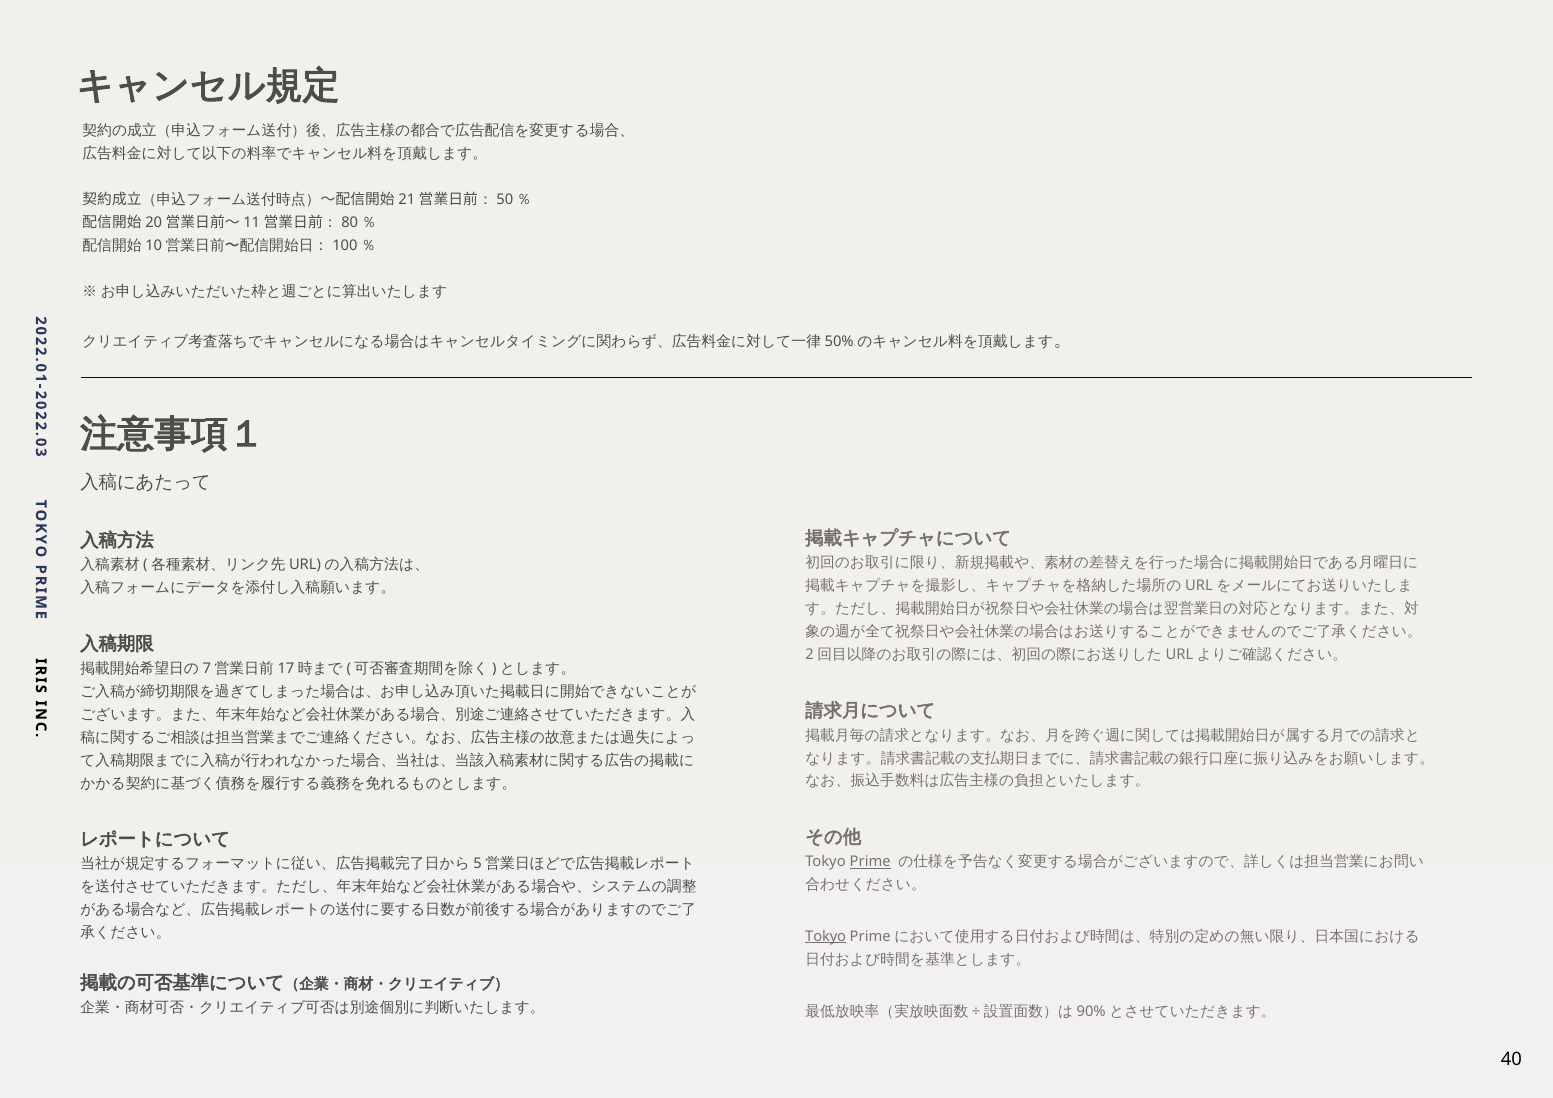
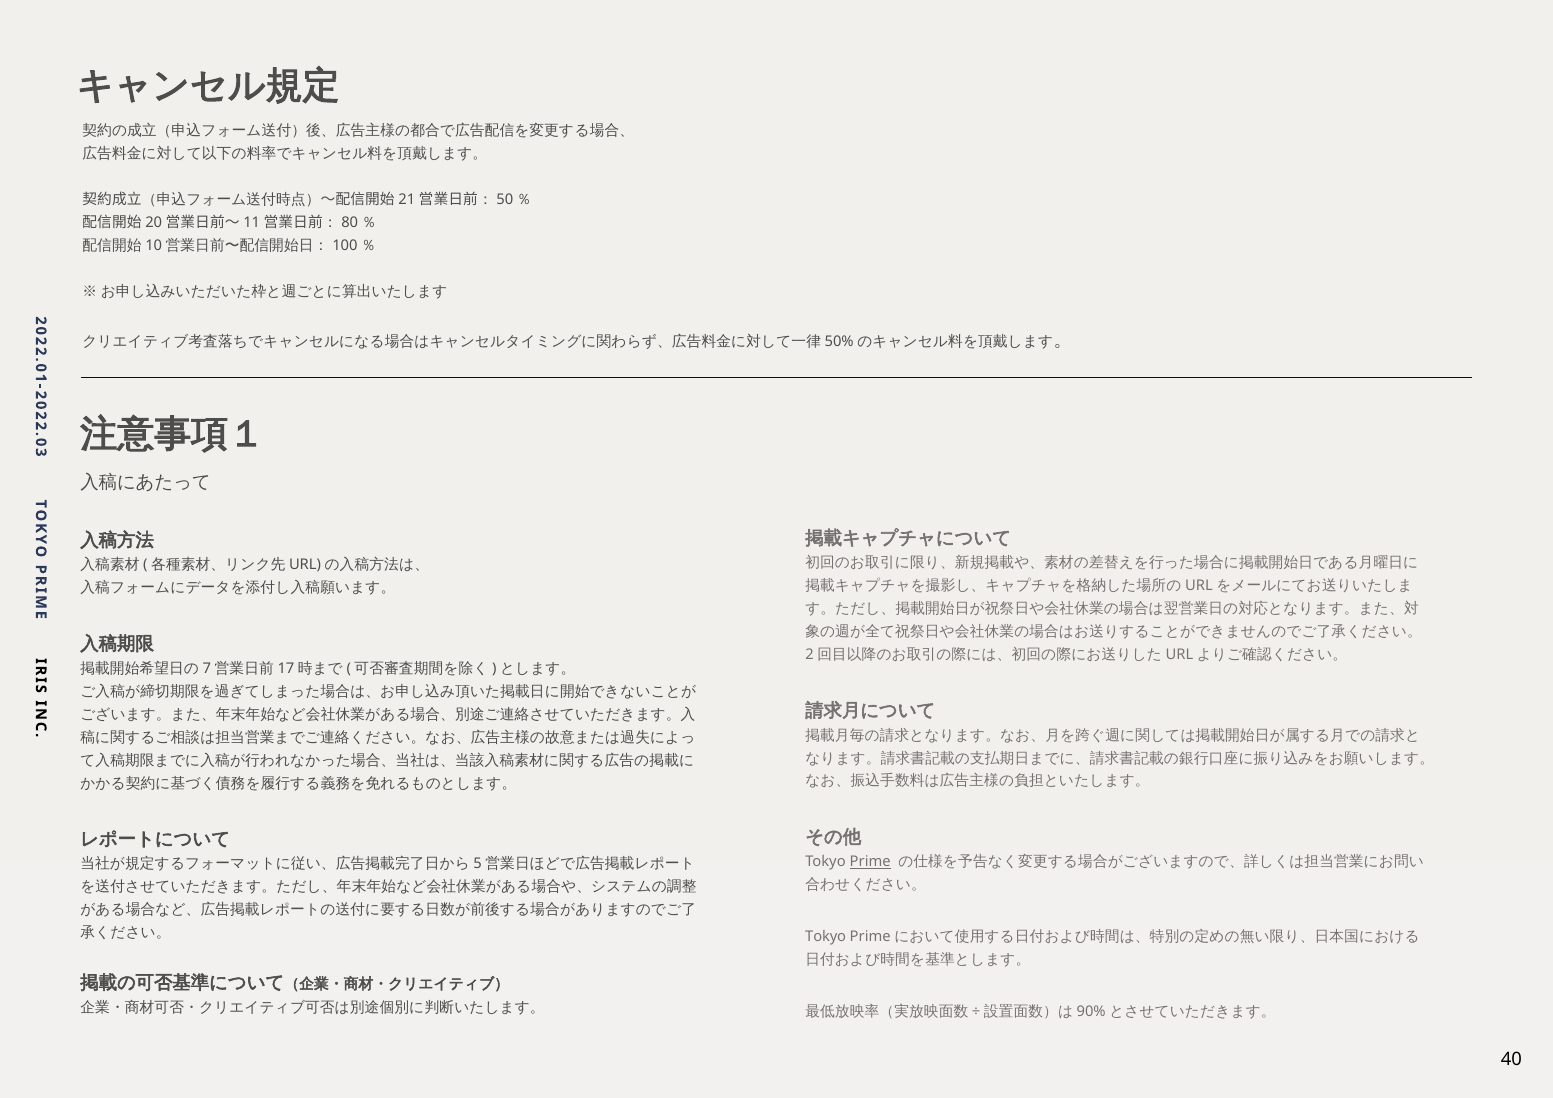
Tokyo underline: present -> none (826, 936)
